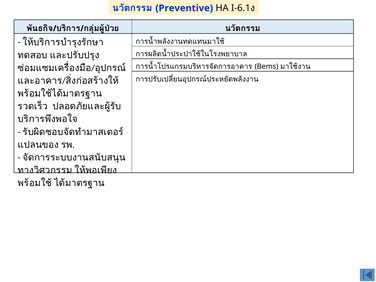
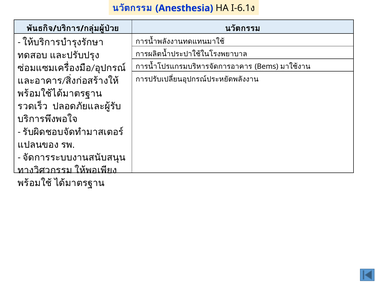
Preventive: Preventive -> Anesthesia (184, 8)
